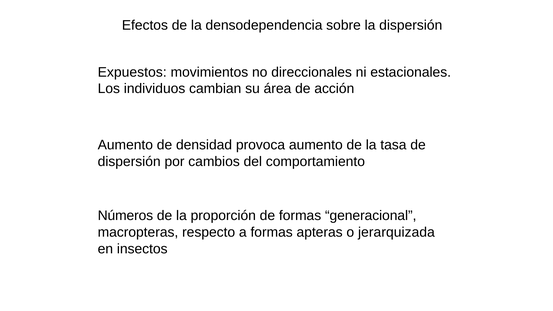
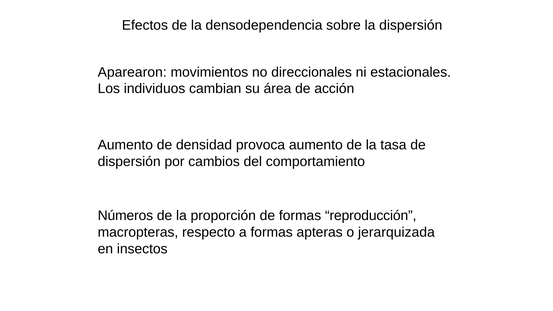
Expuestos: Expuestos -> Aparearon (132, 72)
generacional: generacional -> reproducción (371, 216)
